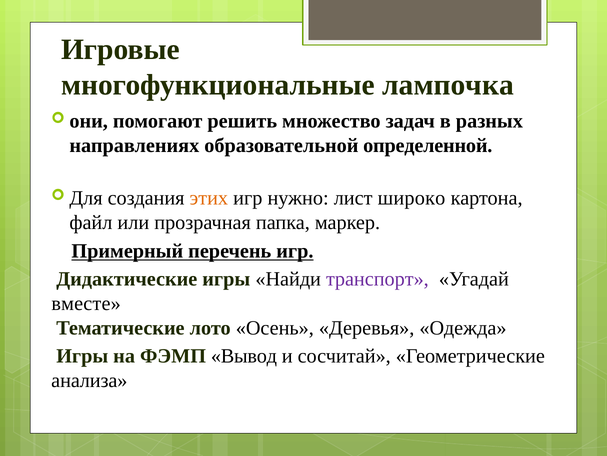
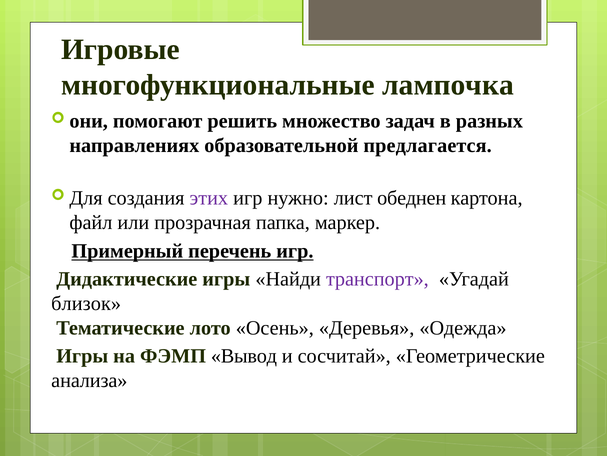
определенной: определенной -> предлагается (428, 145)
этих colour: orange -> purple (209, 198)
широко: широко -> обеднен (412, 198)
вместе: вместе -> близок (86, 303)
